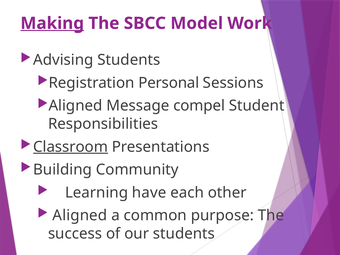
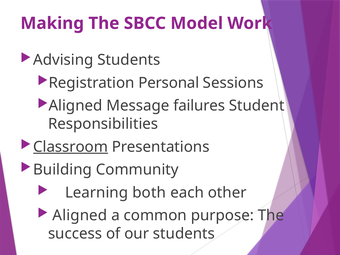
Making underline: present -> none (52, 23)
compel: compel -> failures (199, 106)
have: have -> both (149, 193)
